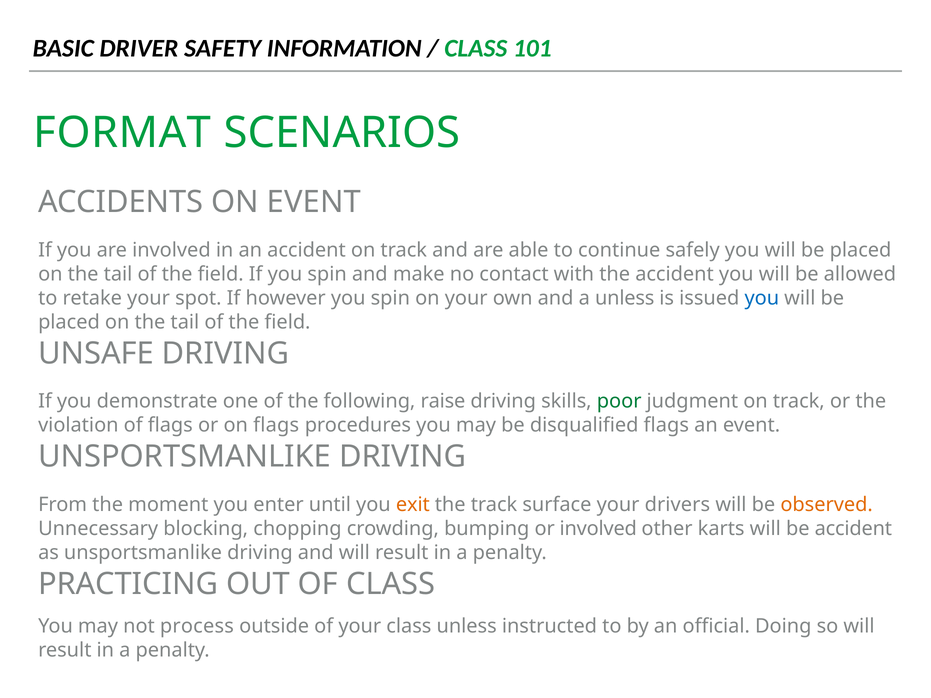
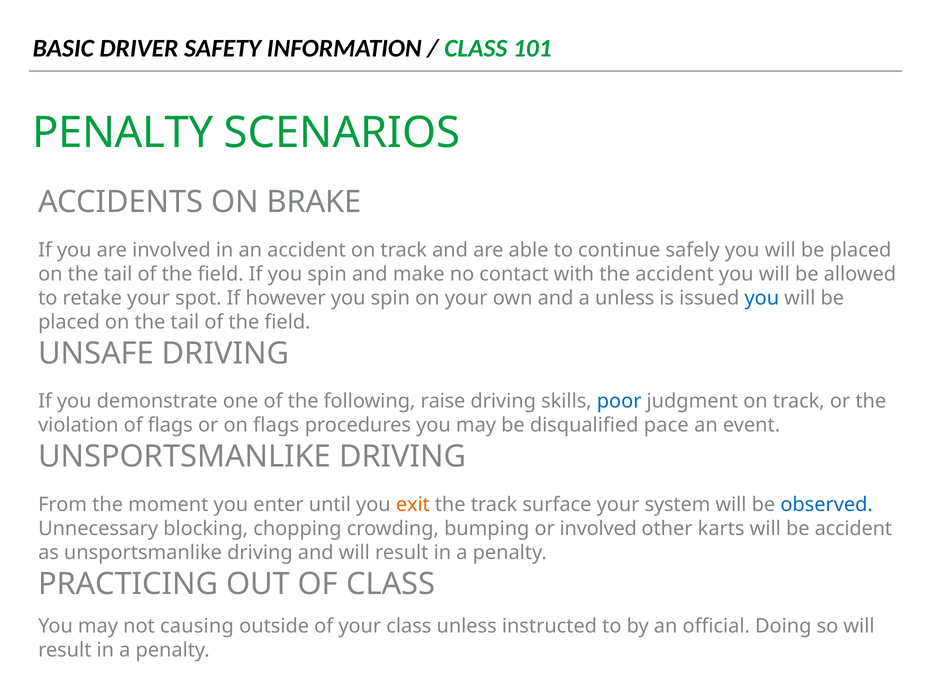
FORMAT: FORMAT -> PENALTY (123, 133)
ON EVENT: EVENT -> BRAKE (314, 202)
poor colour: green -> blue (619, 402)
disqualified flags: flags -> pace (666, 426)
drivers: drivers -> system (677, 505)
observed colour: orange -> blue (827, 505)
process: process -> causing (197, 627)
